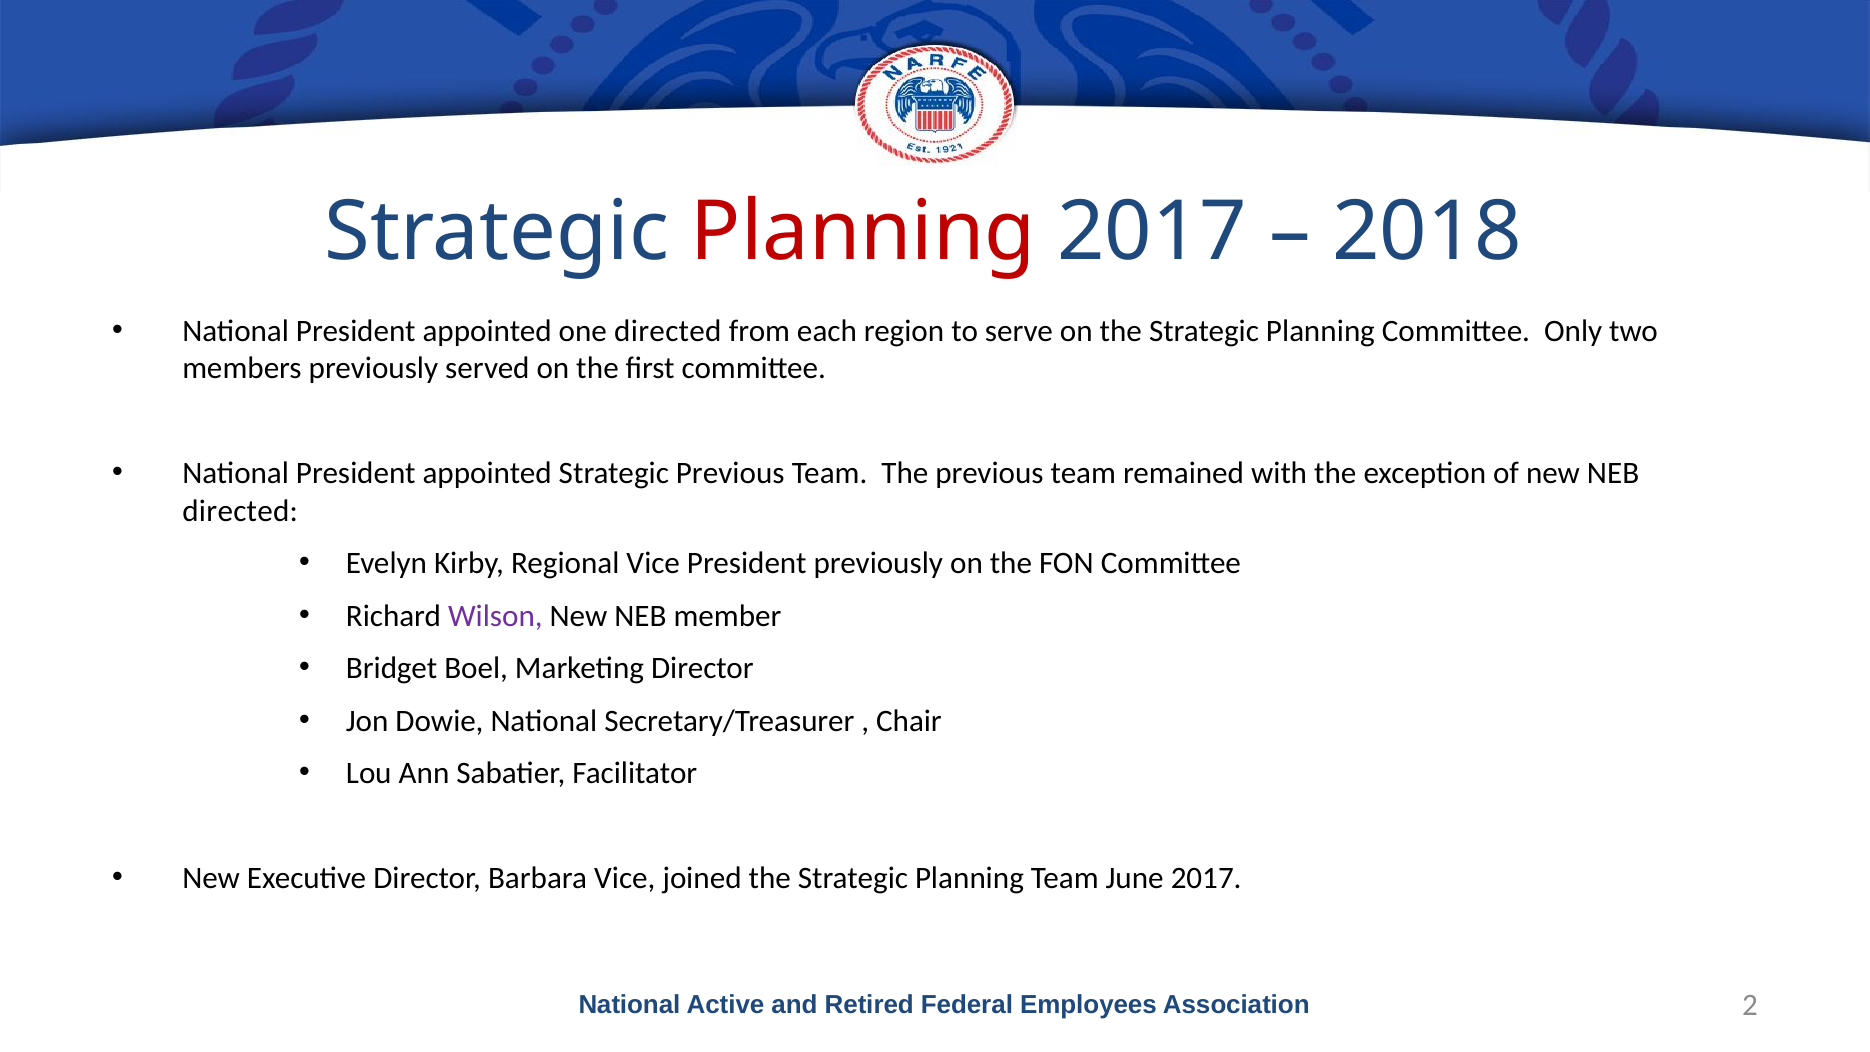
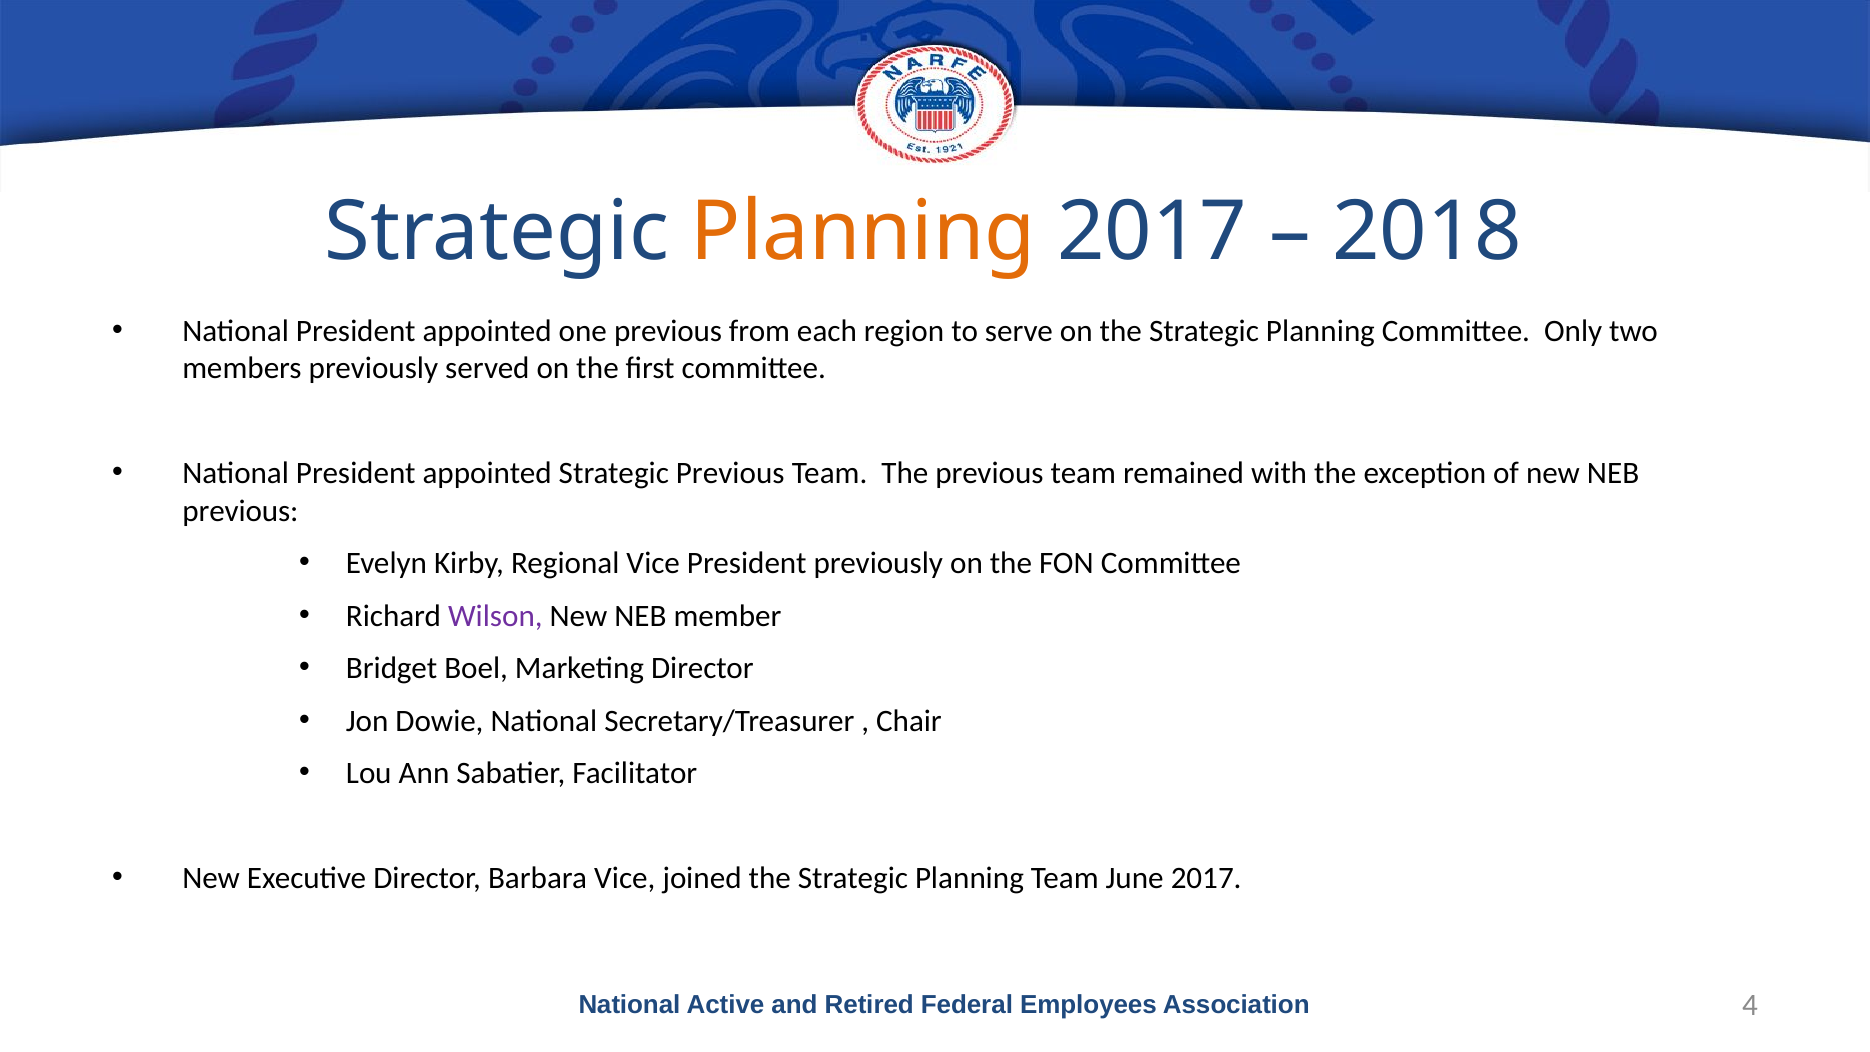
Planning colour: red -> orange (863, 232)
one directed: directed -> previous (668, 331)
directed: directed -> previous (240, 511)
2: 2 -> 4 (1750, 1005)
